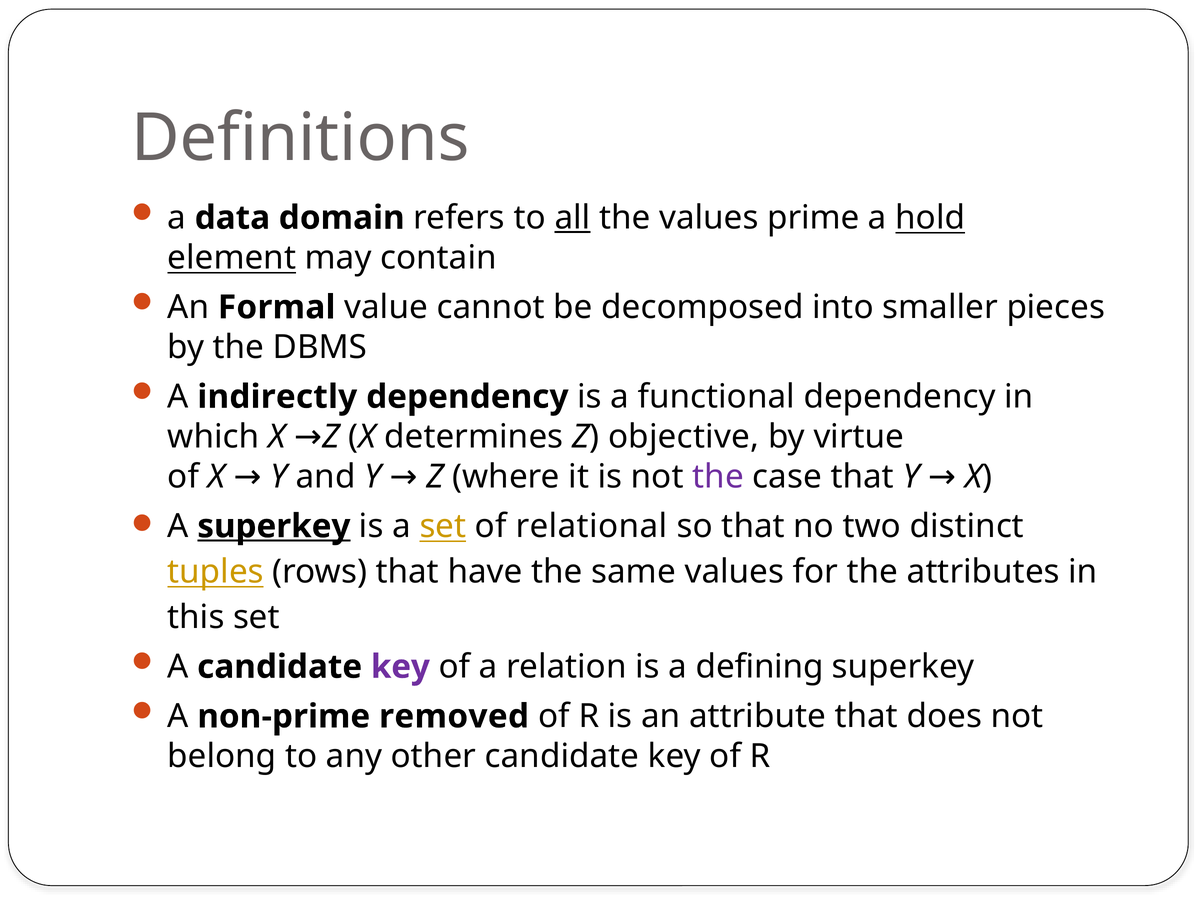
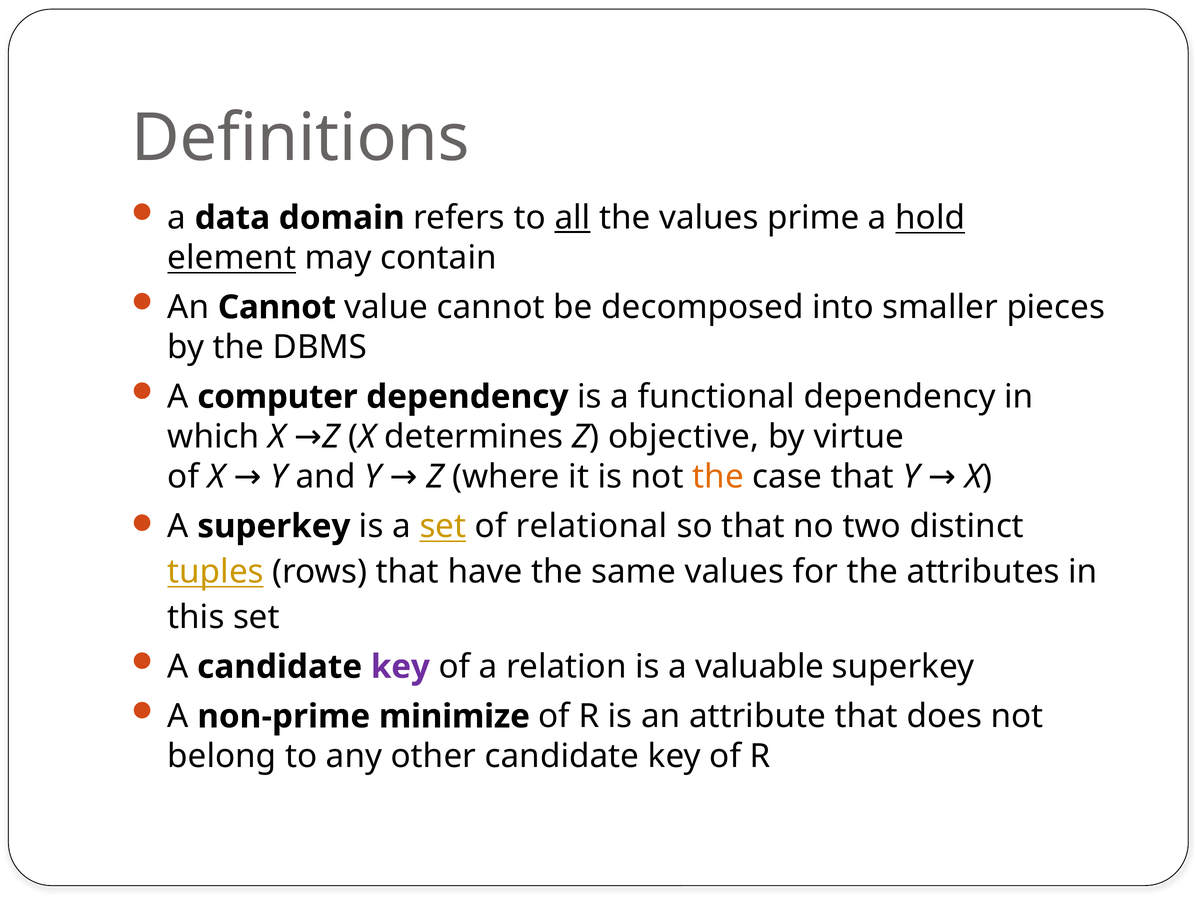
An Formal: Formal -> Cannot (277, 307)
indirectly: indirectly -> computer (277, 397)
the colour: purple -> orange (718, 477)
superkey underline: present -> none (274, 526)
defining: defining -> valuable (760, 667)
removed: removed -> minimize (454, 716)
